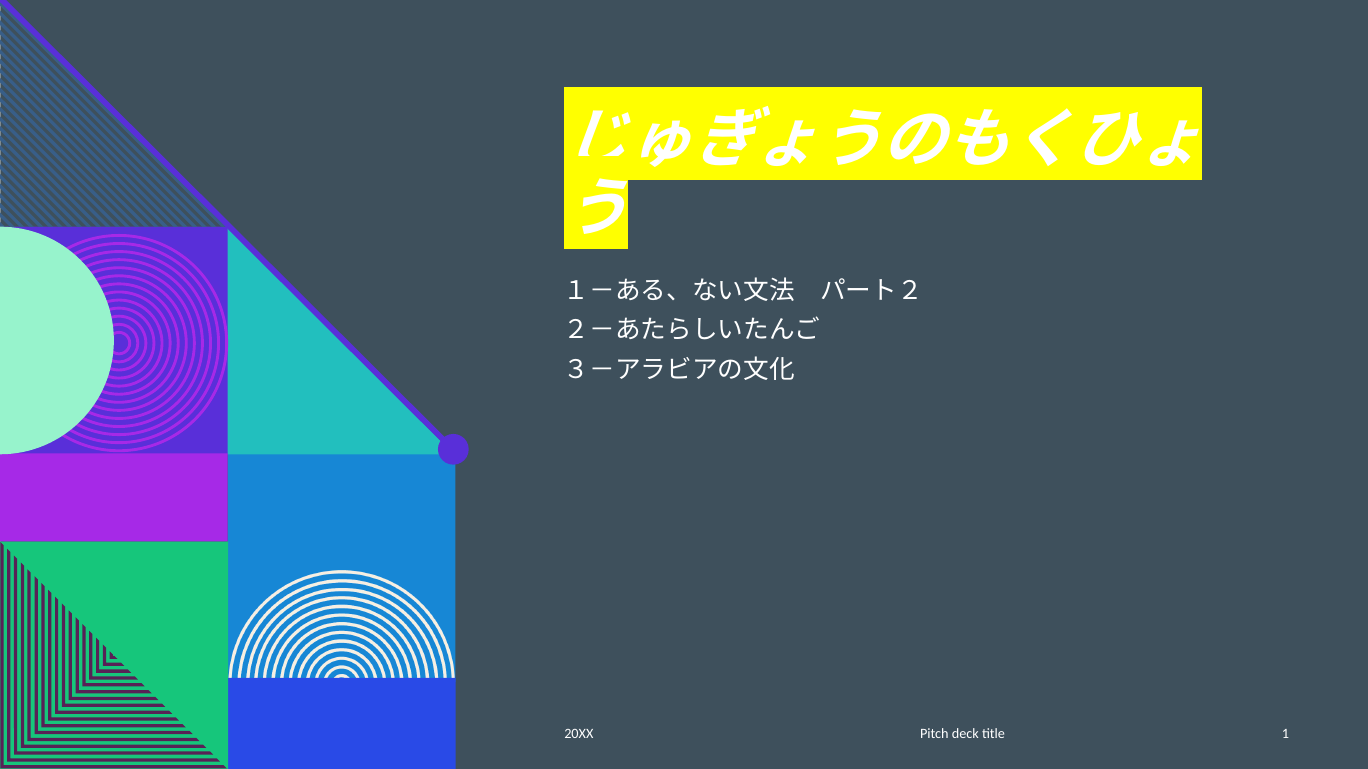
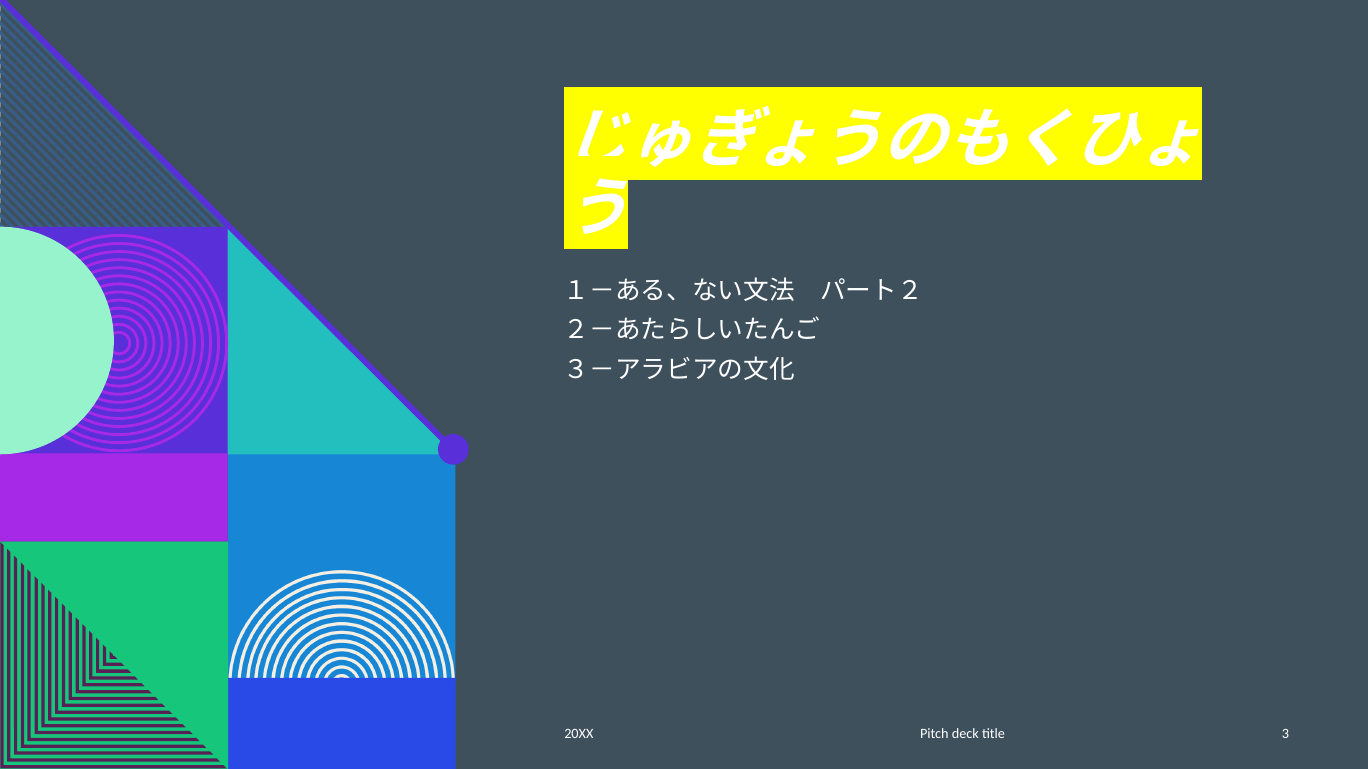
1: 1 -> 3 (1286, 735)
